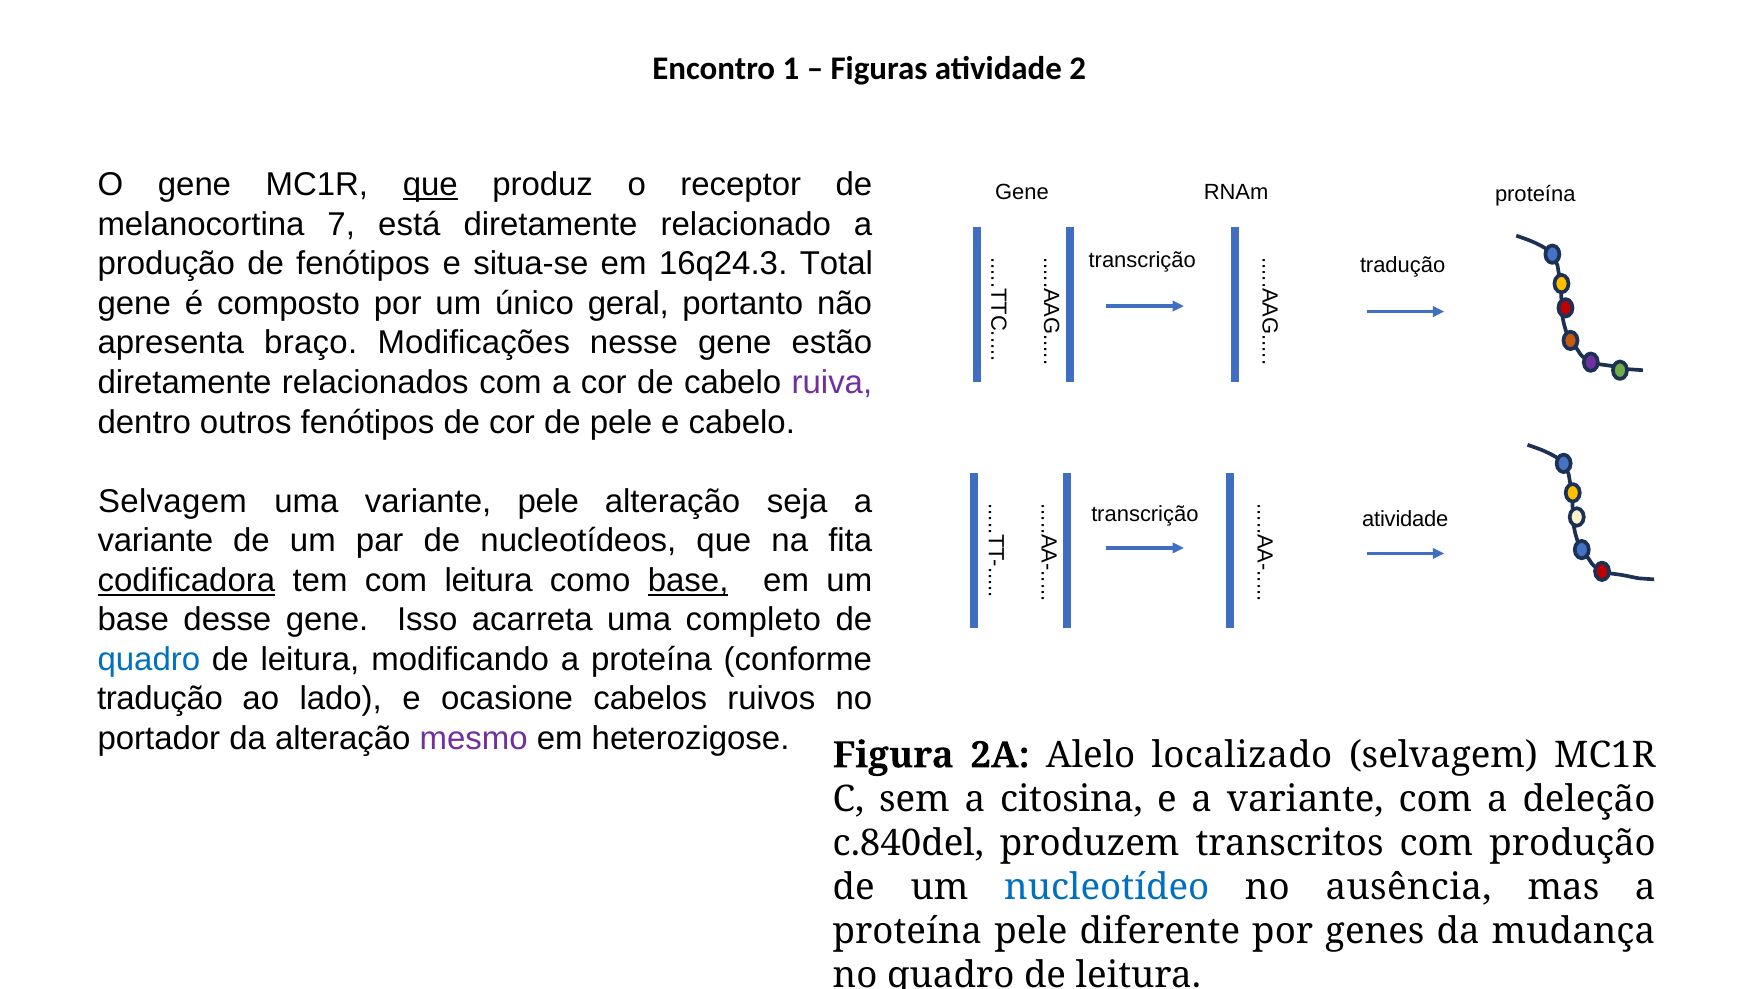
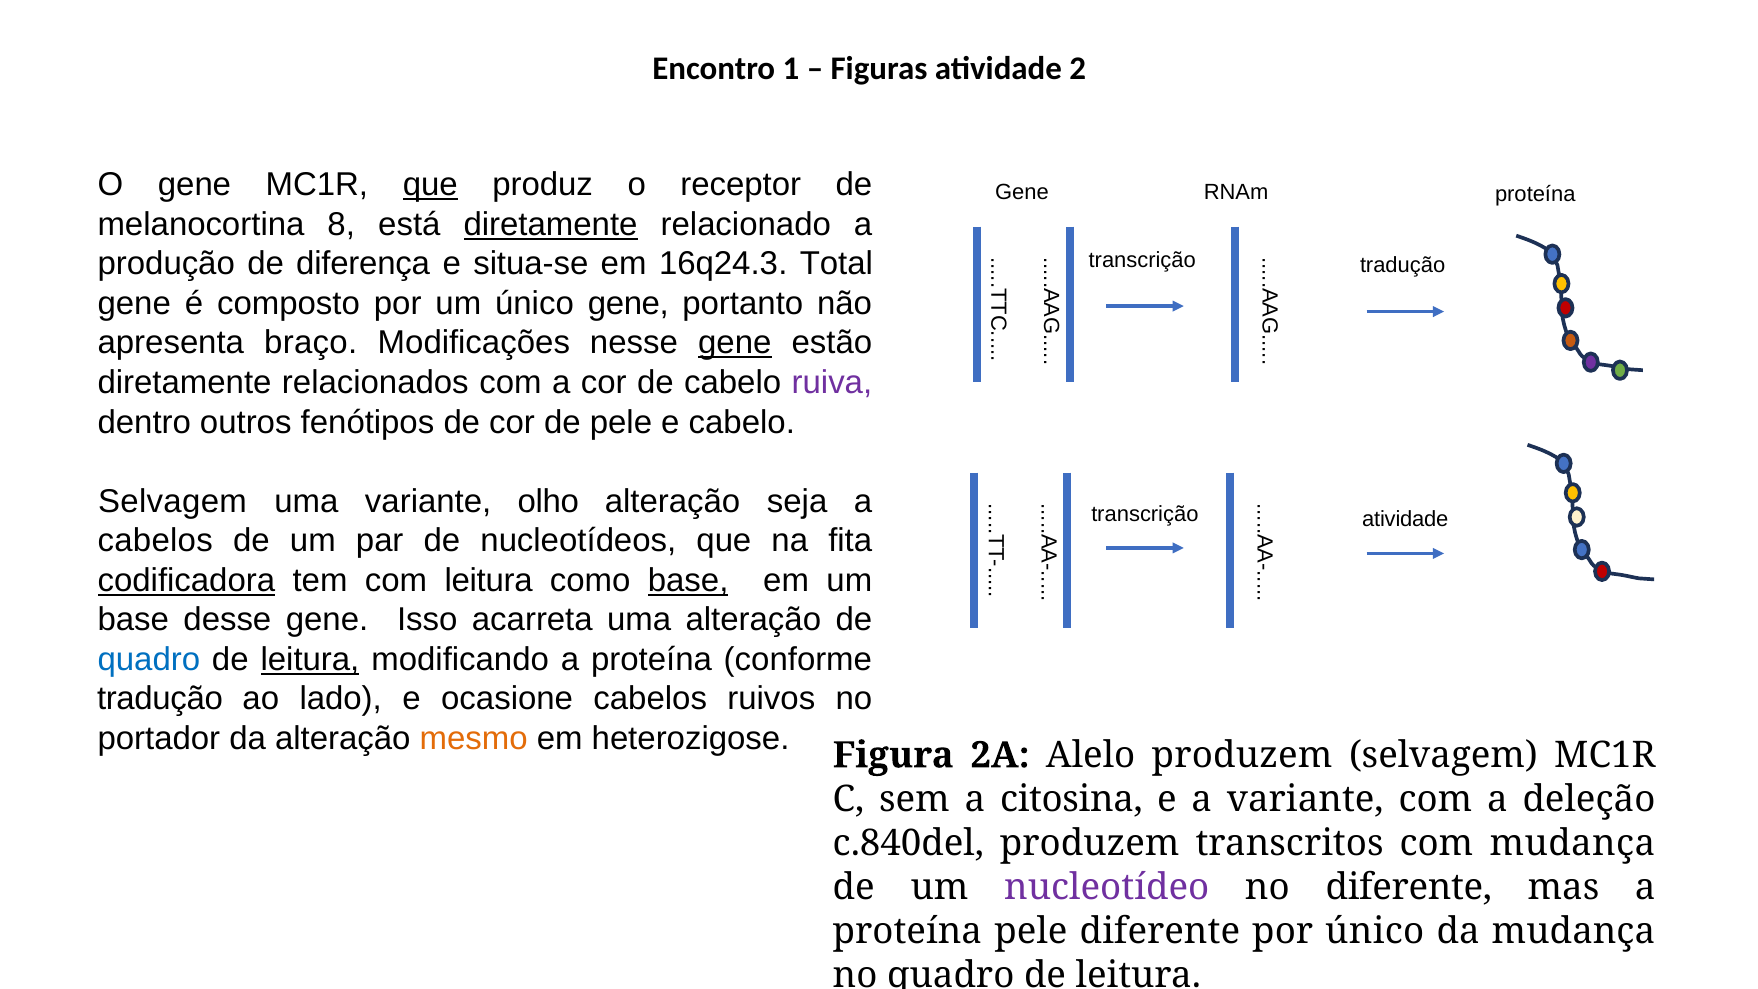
7: 7 -> 8 (341, 224)
diretamente underline: none -> present (551, 224)
de fenótipos: fenótipos -> diferença (363, 264)
único geral: geral -> gene (628, 303)
gene underline: none -> present (735, 343)
variante pele: pele -> olho (548, 501)
variante: variante -> cabelos (155, 541)
uma completo: completo -> alteração (753, 620)
leitura underline: none -> present (310, 659)
mesmo colour: purple -> orange (474, 739)
Alelo localizado: localizado -> produzem (1242, 755)
com produção: produção -> mudança (1572, 843)
nucleotídeo colour: blue -> purple (1107, 887)
no ausência: ausência -> diferente (1409, 887)
por genes: genes -> único (1375, 931)
